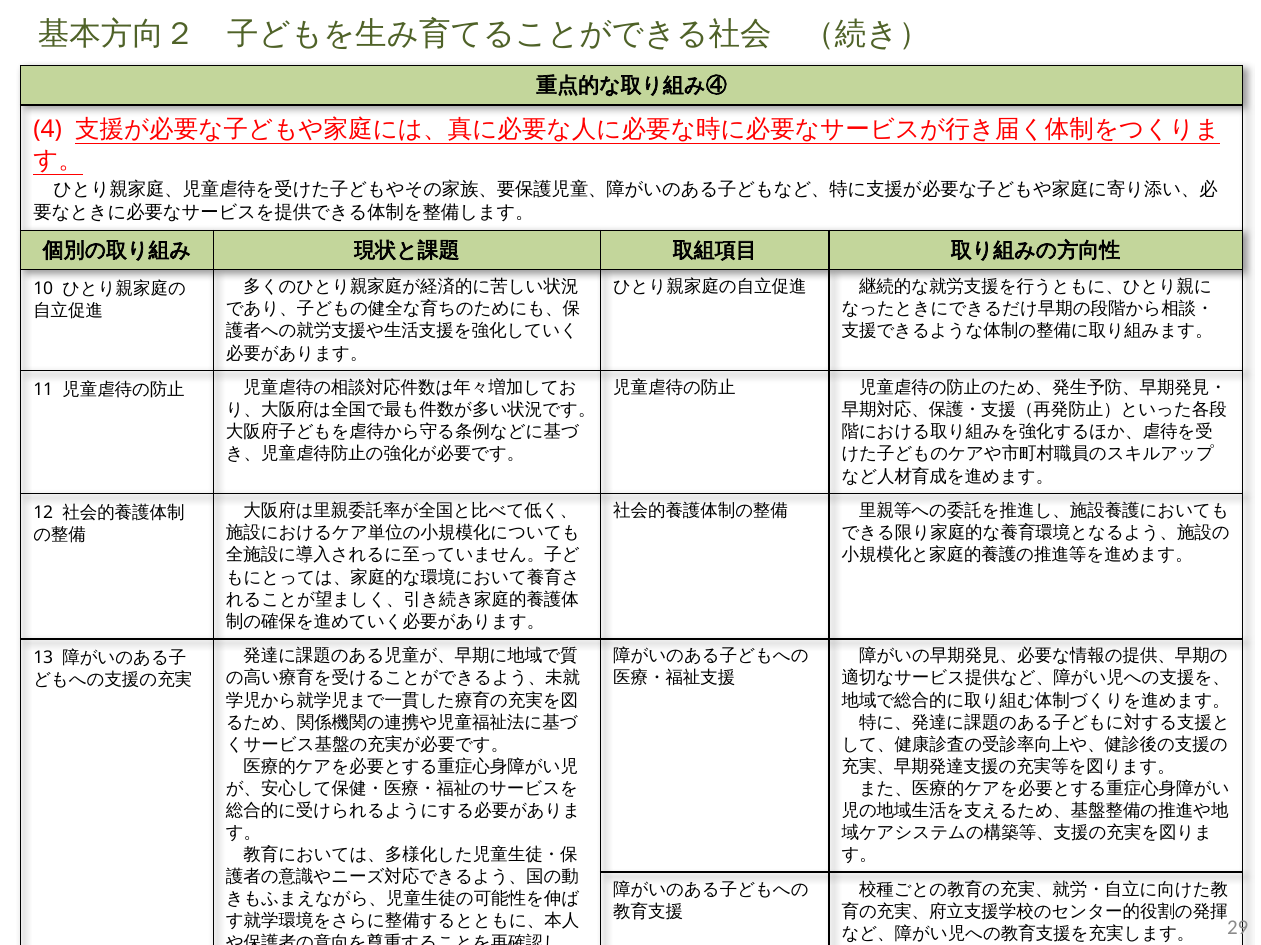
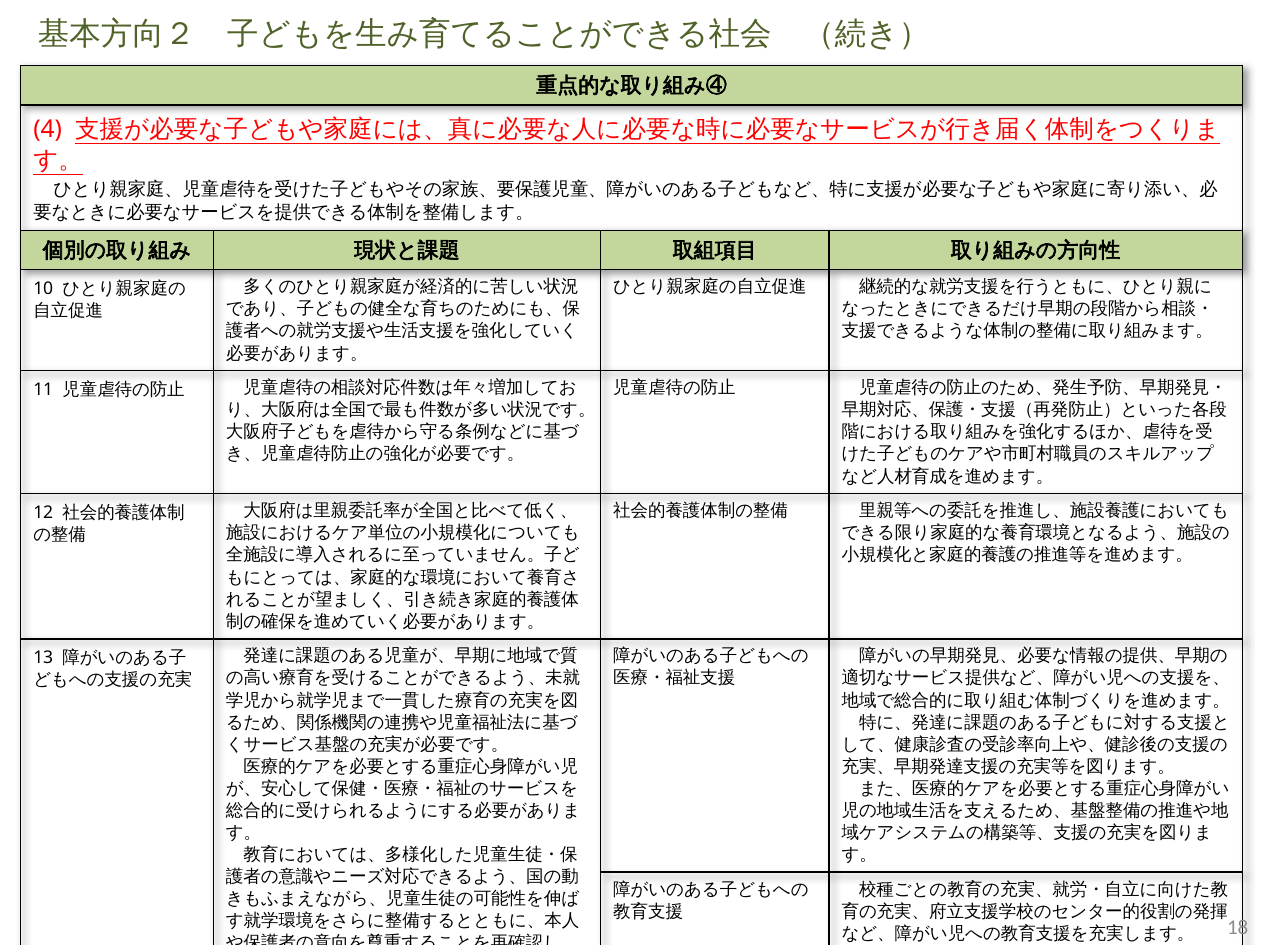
29: 29 -> 18 (1238, 928)
